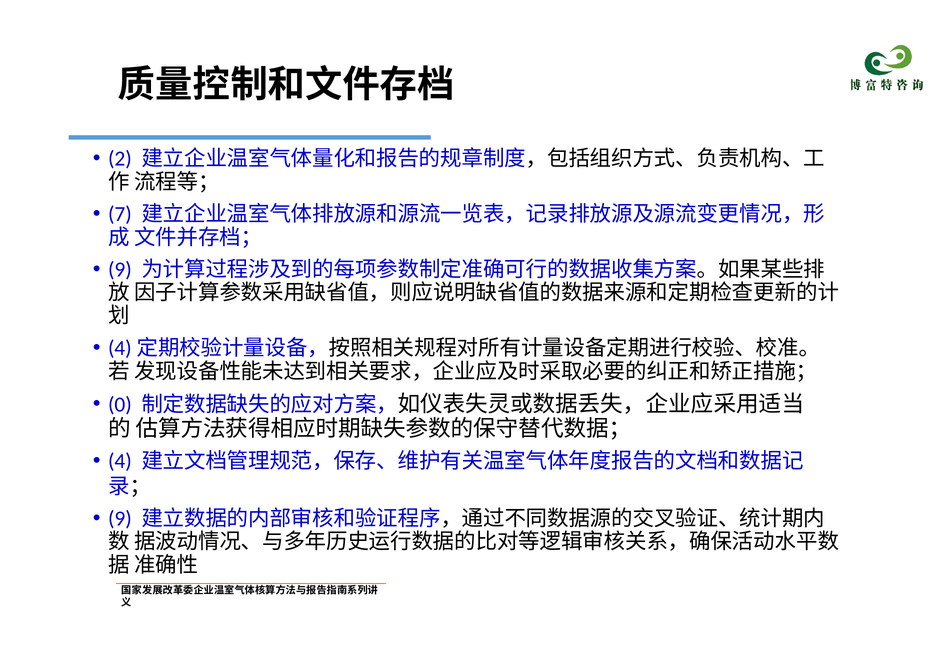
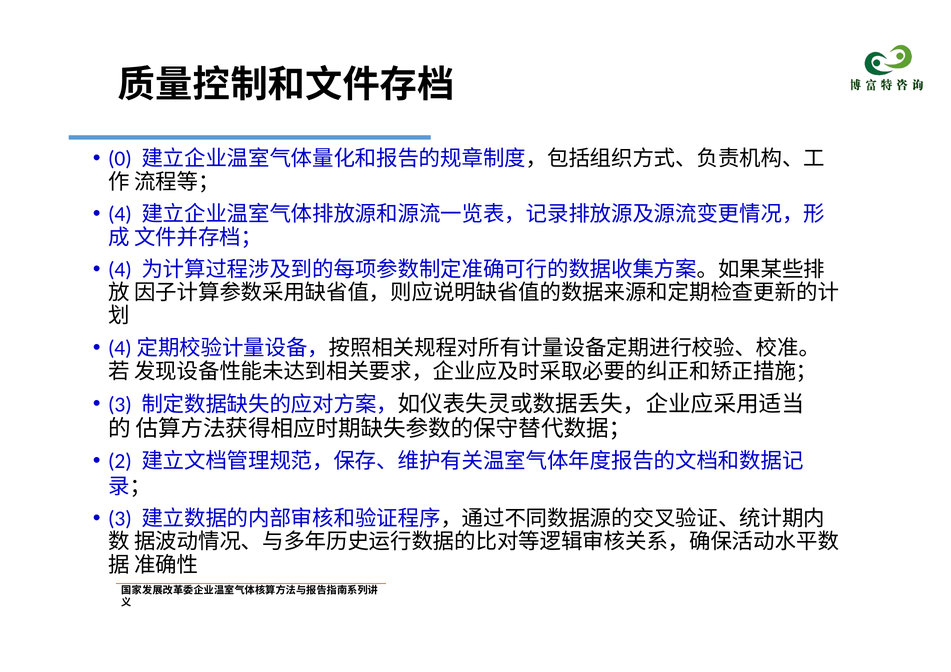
2: 2 -> 0 (120, 159)
7: 7 -> 4 (120, 214)
9: 9 -> 4 (120, 270)
0: 0 -> 3 (120, 405)
4: 4 -> 2 (120, 461)
9: 9 -> 3 (120, 519)
